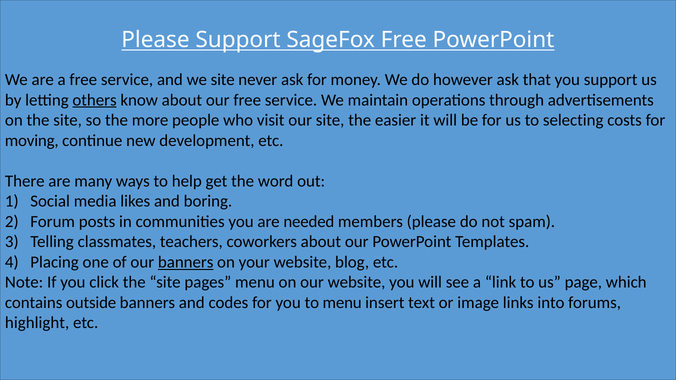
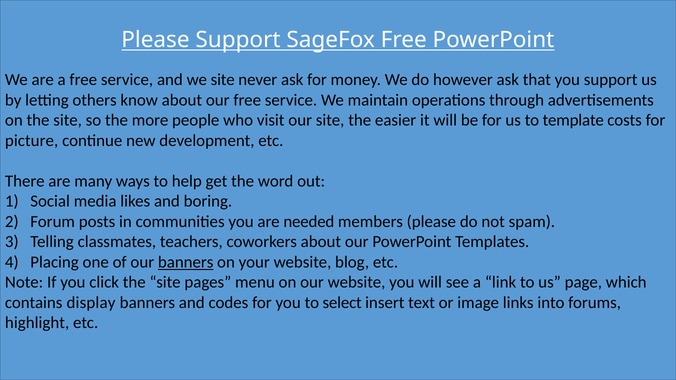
others underline: present -> none (95, 100)
selecting: selecting -> template (573, 120)
moving: moving -> picture (32, 141)
outside: outside -> display (91, 303)
to menu: menu -> select (342, 303)
